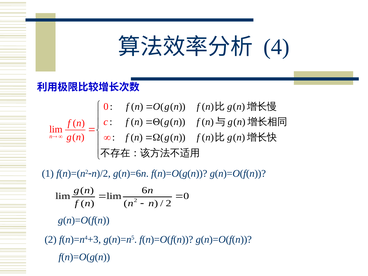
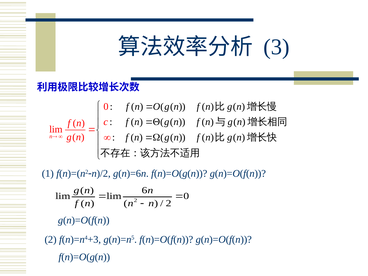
4: 4 -> 3 (276, 47)
